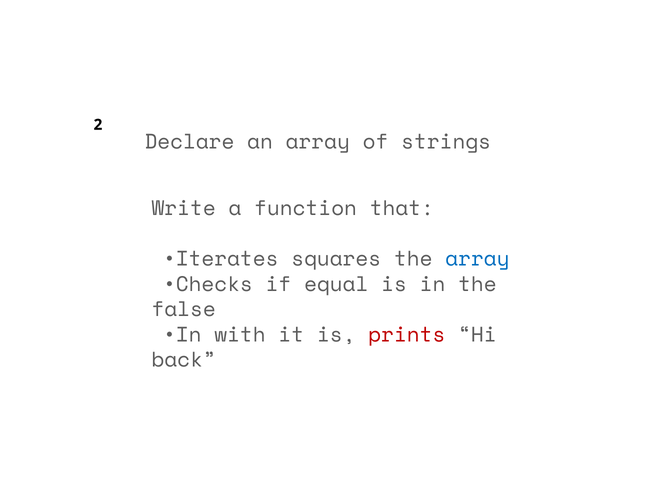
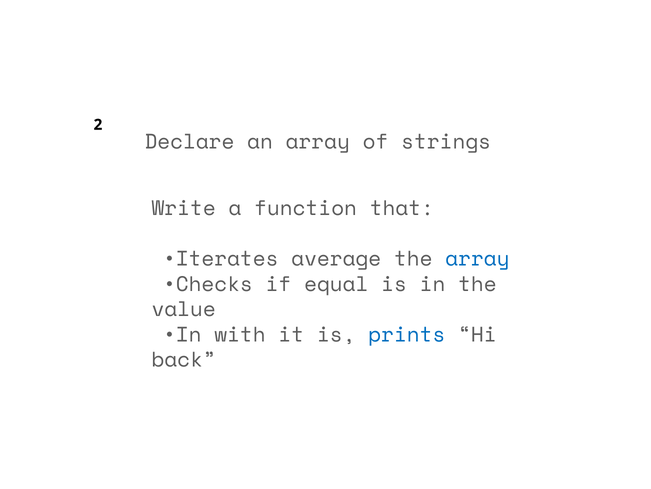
squares: squares -> average (336, 259)
false: false -> value (184, 309)
prints colour: red -> blue (407, 334)
